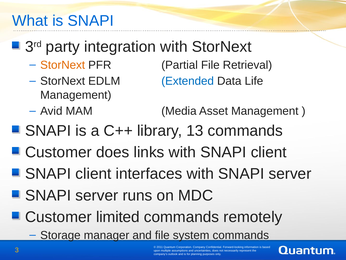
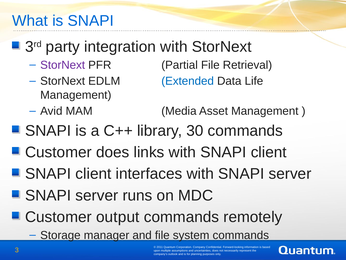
StorNext colour: orange -> purple (63, 65)
13: 13 -> 30 (195, 130)
limited: limited -> output (118, 217)
